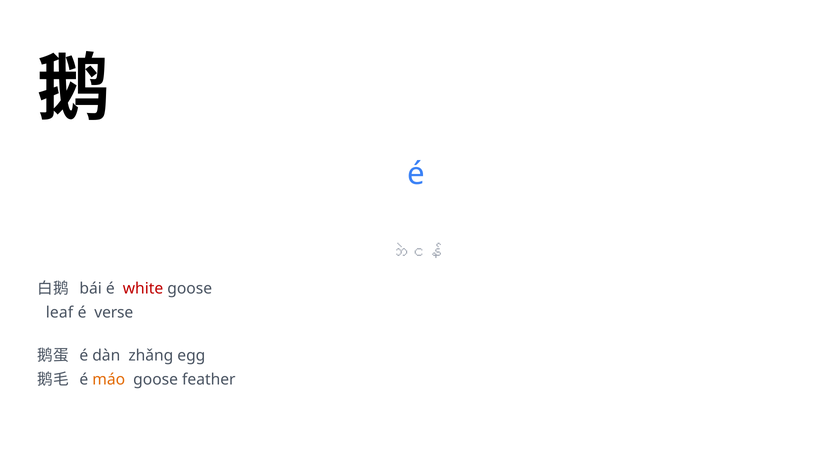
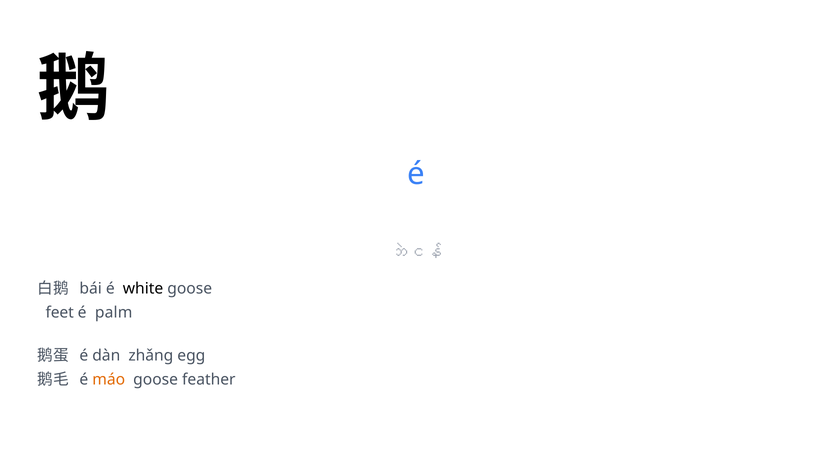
white colour: red -> black (143, 289)
leaf: leaf -> feet (60, 313)
verse: verse -> palm (114, 313)
